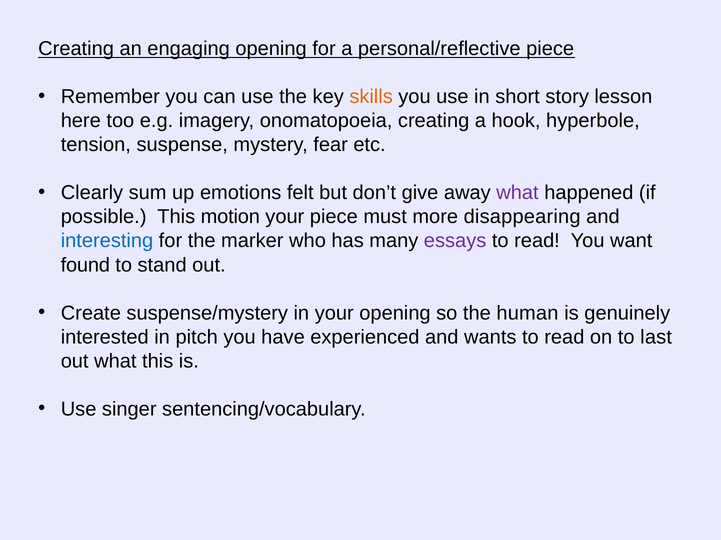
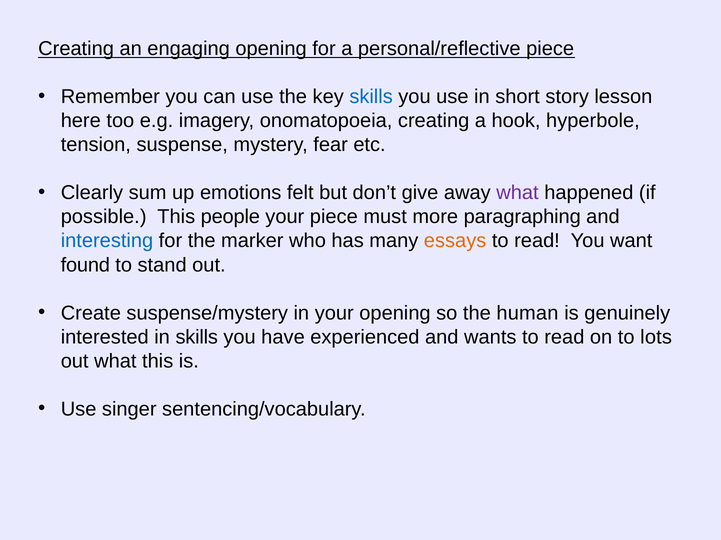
skills colour: orange -> blue (371, 97)
motion: motion -> people (230, 217)
disappearing: disappearing -> paragraphing (522, 217)
essays colour: purple -> orange (455, 241)
in pitch: pitch -> skills (197, 337)
last: last -> lots (656, 337)
